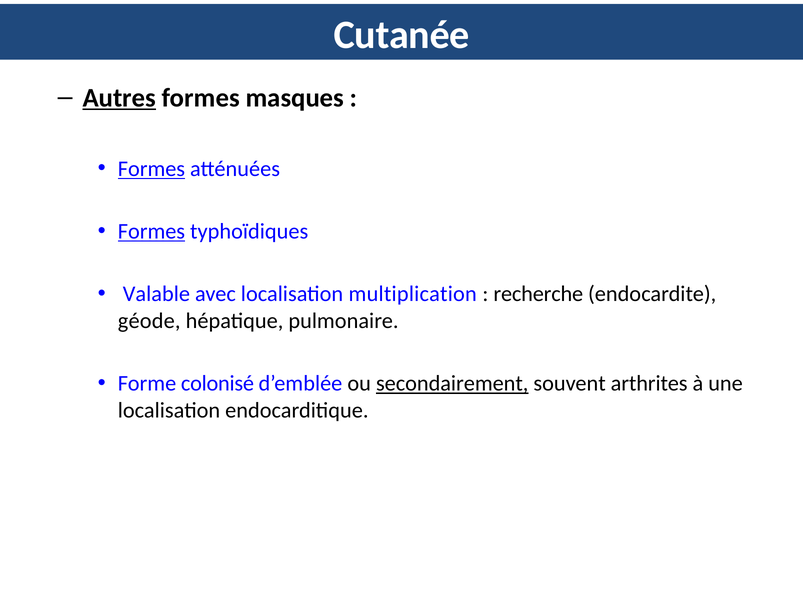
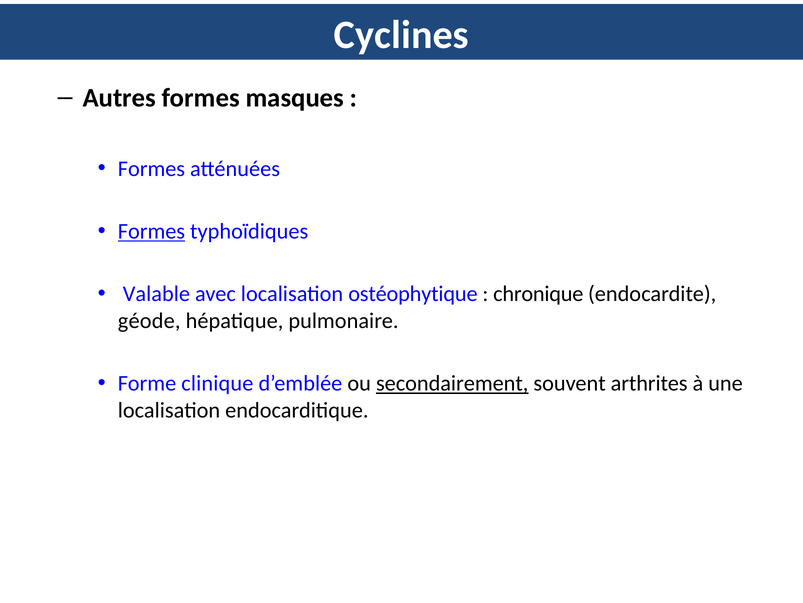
Cutanée: Cutanée -> Cyclines (401, 35)
Autres underline: present -> none (119, 98)
Formes underline: present -> none (151, 169)
multiplication: multiplication -> ostéophytique (413, 294)
recherche: recherche -> chronique (538, 294)
colonisé: colonisé -> clinique (217, 383)
